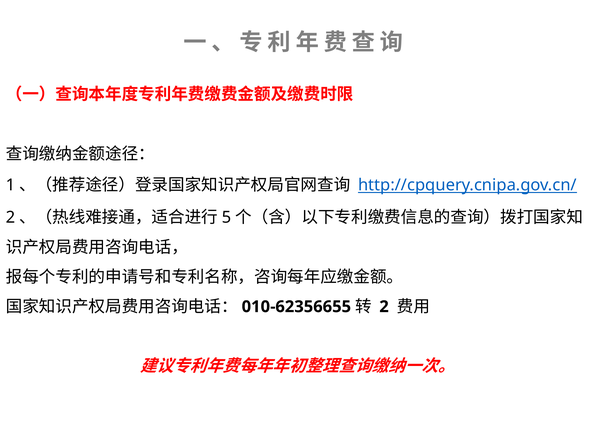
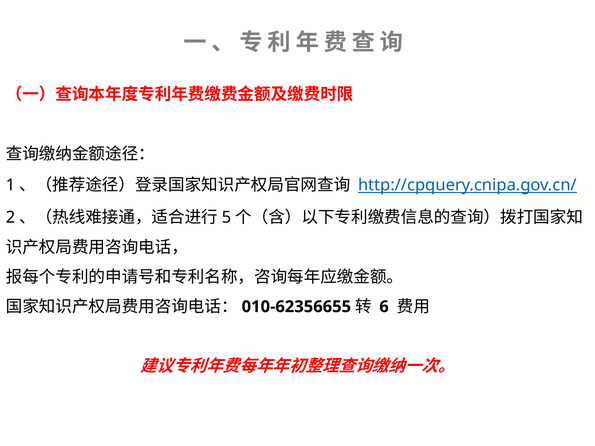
2: 2 -> 6 (384, 307)
